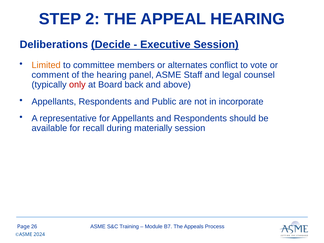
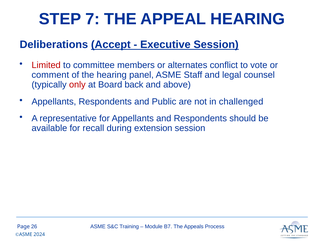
2: 2 -> 7 (93, 19)
Decide: Decide -> Accept (111, 45)
Limited colour: orange -> red (46, 65)
incorporate: incorporate -> challenged (241, 102)
materially: materially -> extension (153, 128)
